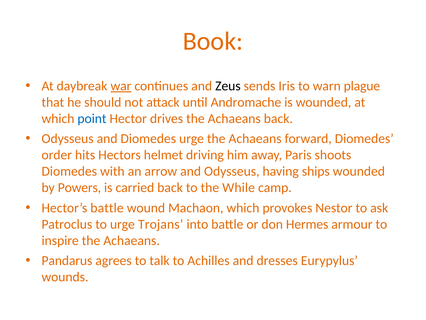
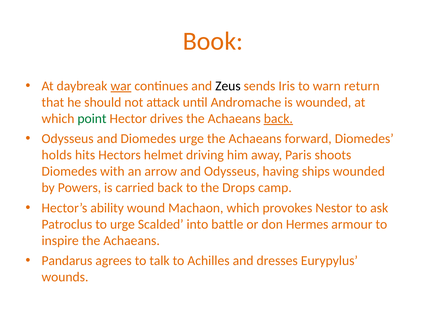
plague: plague -> return (362, 86)
point colour: blue -> green (92, 118)
back underline: none -> present (278, 118)
order: order -> holds (57, 155)
While: While -> Drops (239, 187)
Hector’s battle: battle -> ability (107, 208)
Trojans: Trojans -> Scalded (161, 224)
